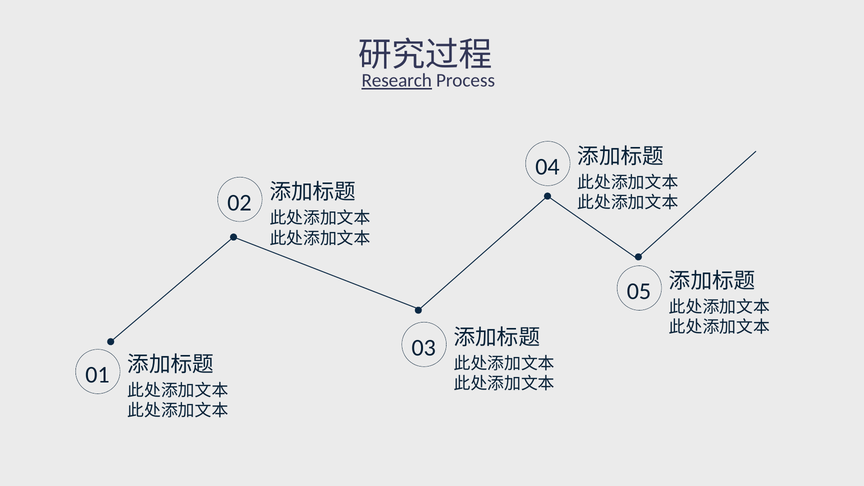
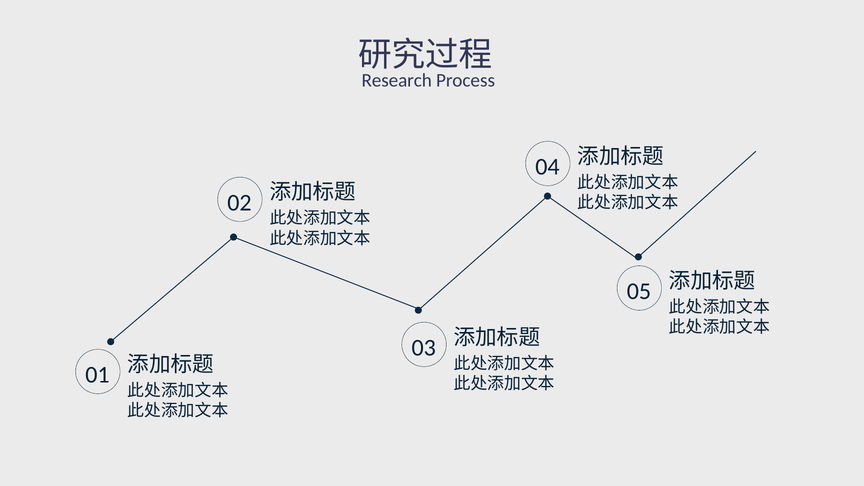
Research underline: present -> none (397, 81)
